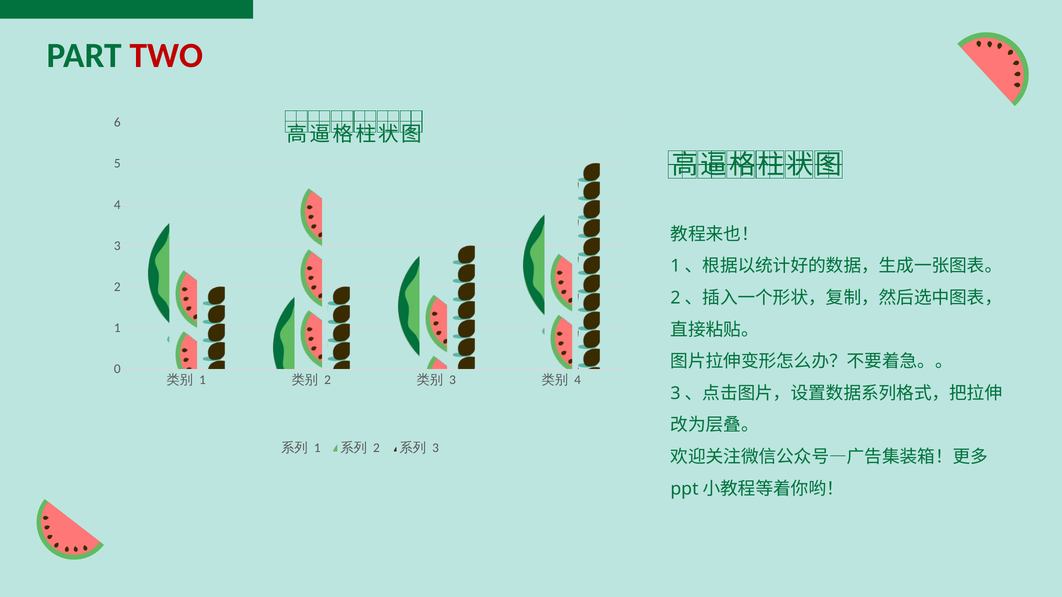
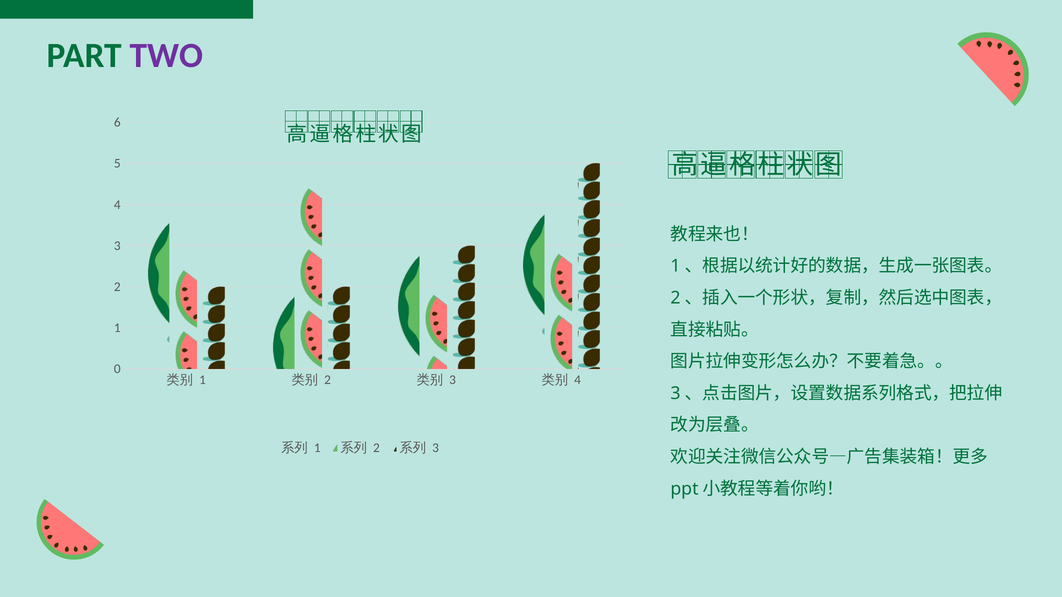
TWO colour: red -> purple (167, 56)
